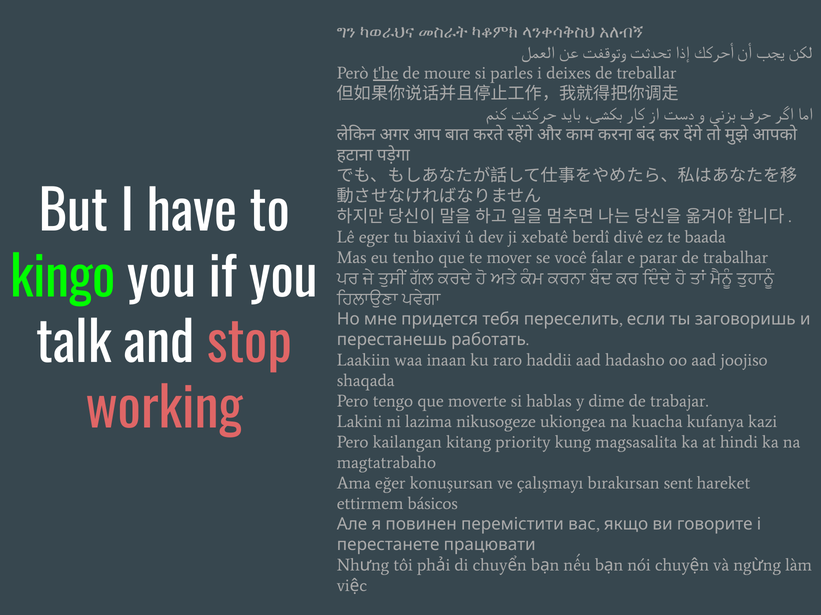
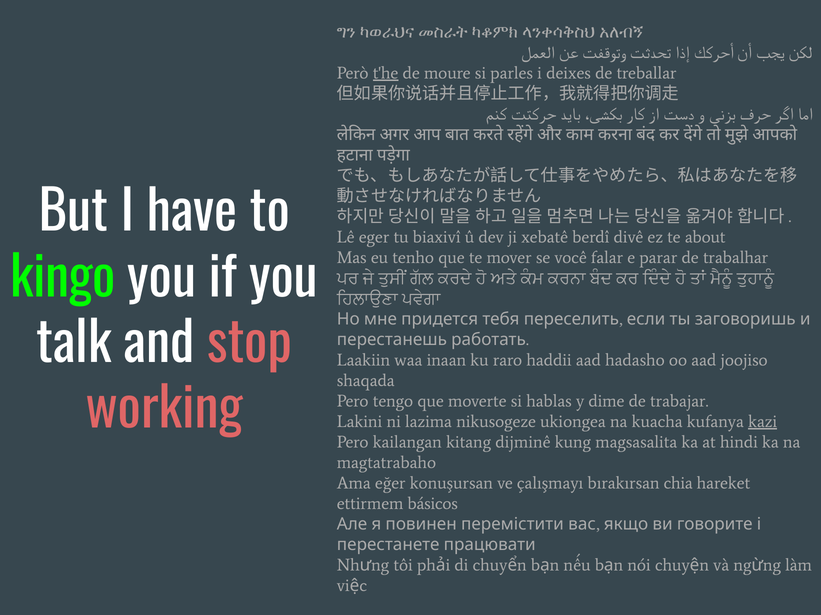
baada: baada -> about (705, 237)
kazi underline: none -> present (763, 422)
priority: priority -> dijminê (523, 442)
sent: sent -> chia (678, 483)
